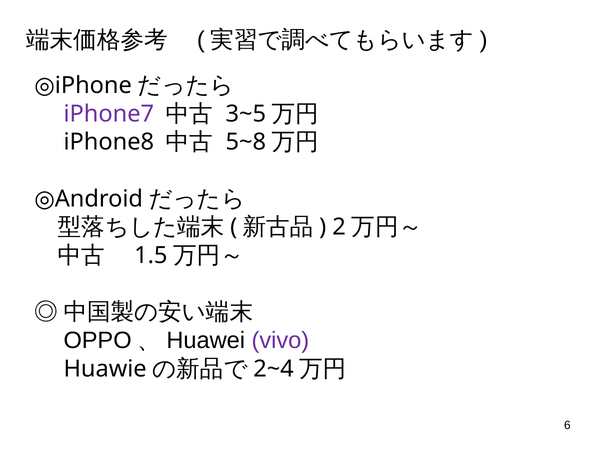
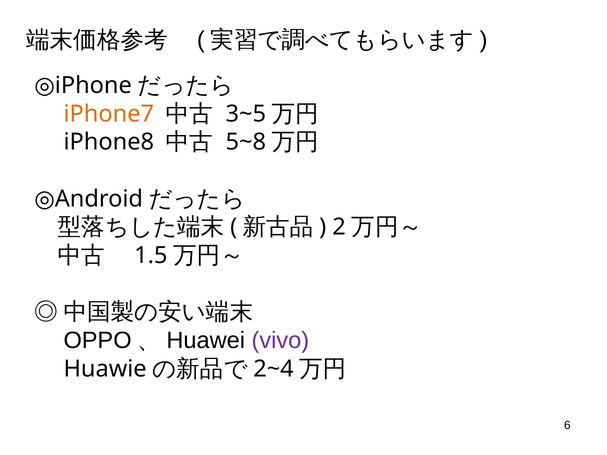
iPhone7 colour: purple -> orange (109, 114)
